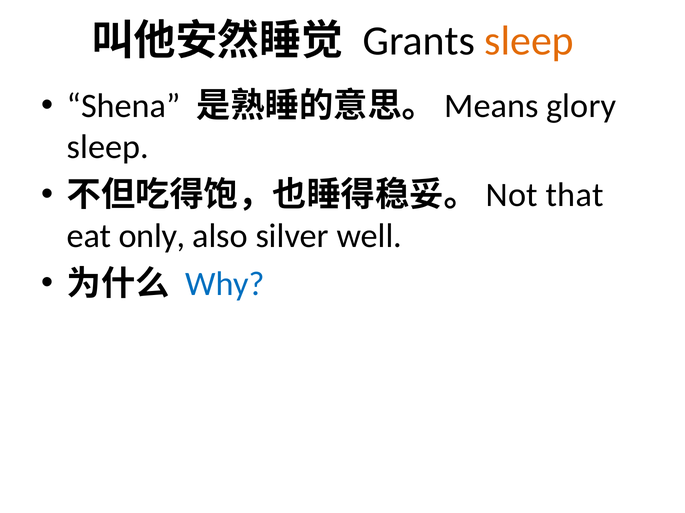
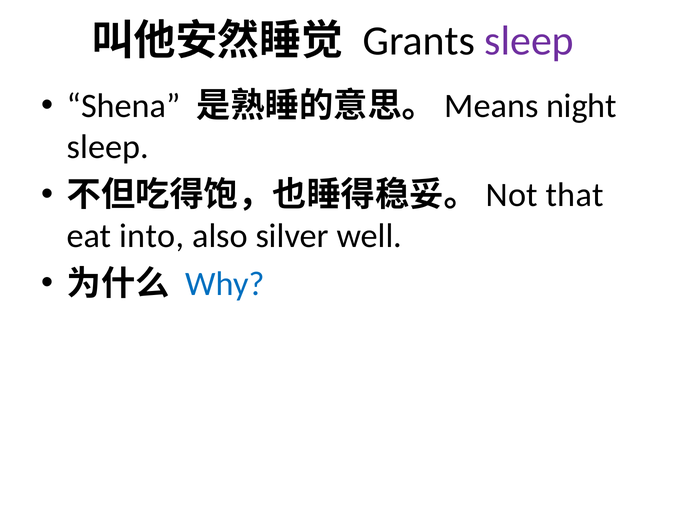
sleep colour: orange -> purple (529, 41)
glory: glory -> night (581, 106)
only: only -> into (152, 236)
